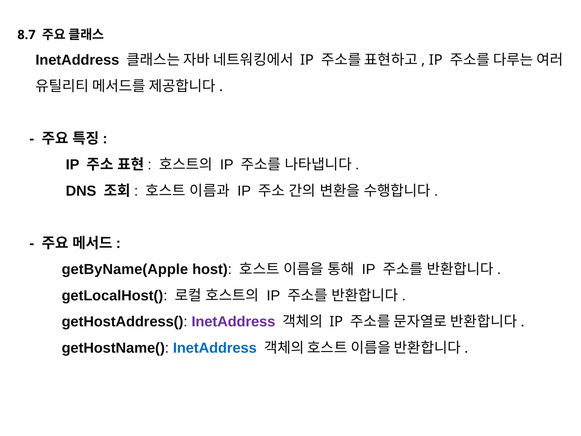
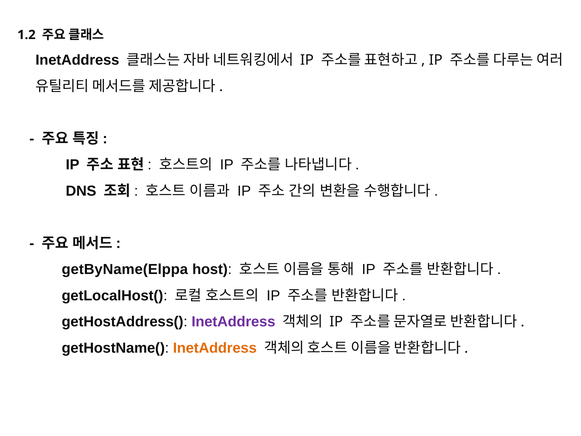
8.7: 8.7 -> 1.2 (26, 35)
getByName(Apple: getByName(Apple -> getByName(Elppa (125, 269)
InetAddress colour: blue -> orange (215, 348)
